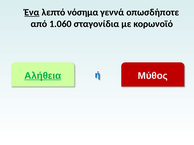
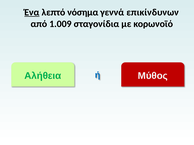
οπωσδήποτε: οπωσδήποτε -> επικίνδυνων (153, 12)
1.060: 1.060 -> 1.009 (60, 24)
Αλήθεια underline: present -> none (43, 76)
